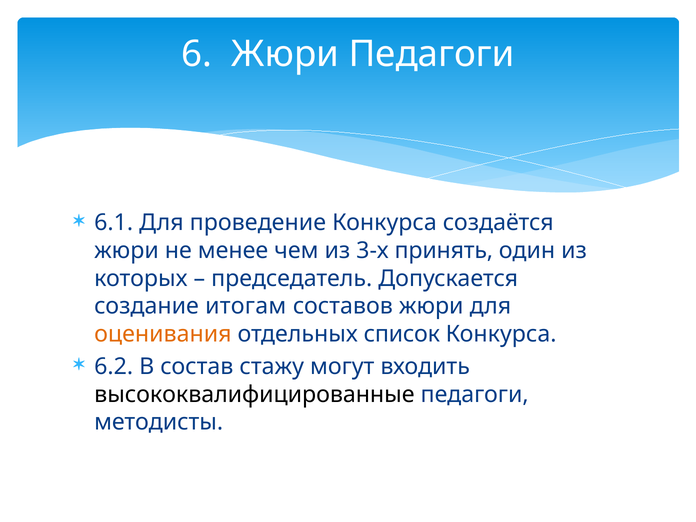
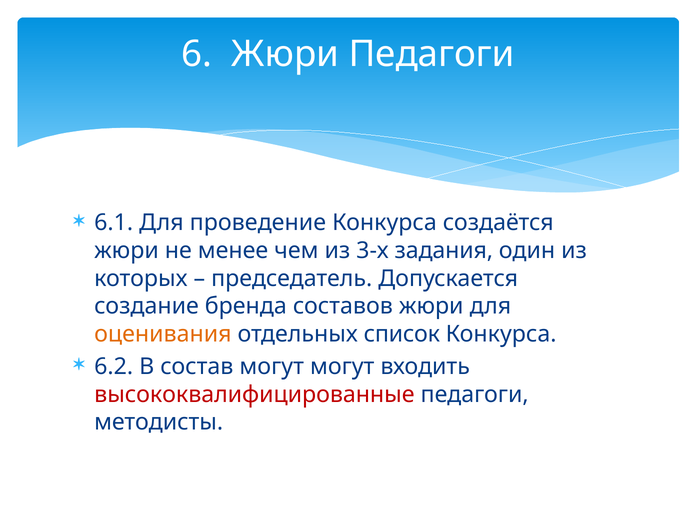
принять: принять -> задания (444, 251)
итогам: итогам -> бренда (246, 306)
состав стажу: стажу -> могут (272, 367)
высококвалифицированные colour: black -> red (254, 394)
